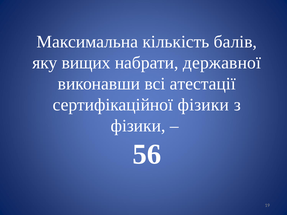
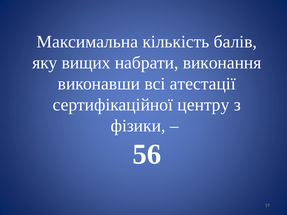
державної: державної -> виконання (222, 63)
сертифікаційної фізики: фізики -> центру (203, 105)
